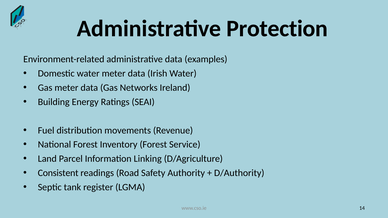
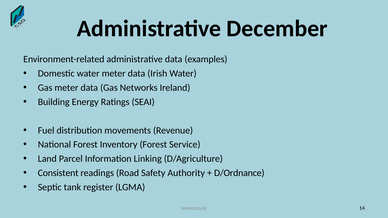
Protection: Protection -> December (277, 29)
D/Authority: D/Authority -> D/Ordnance (239, 173)
